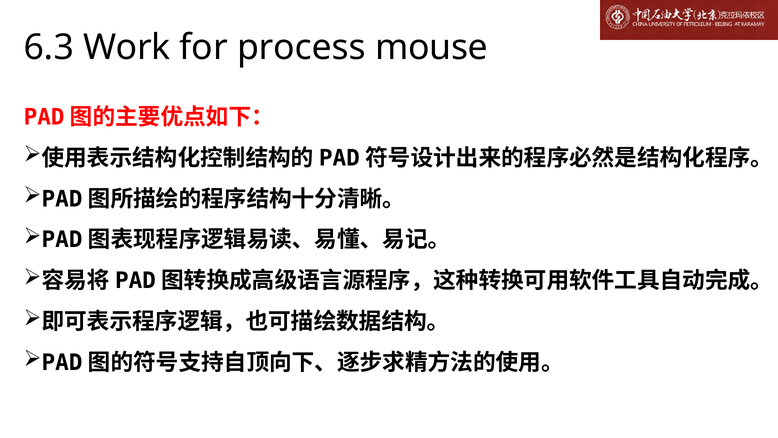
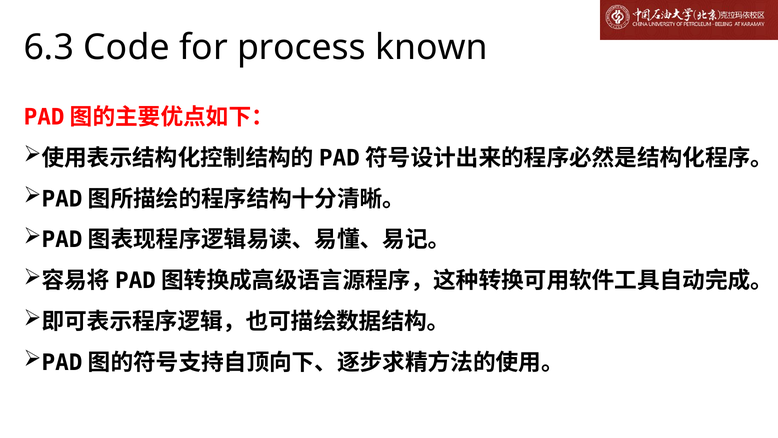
Work: Work -> Code (126, 47)
mouse: mouse -> known (431, 47)
